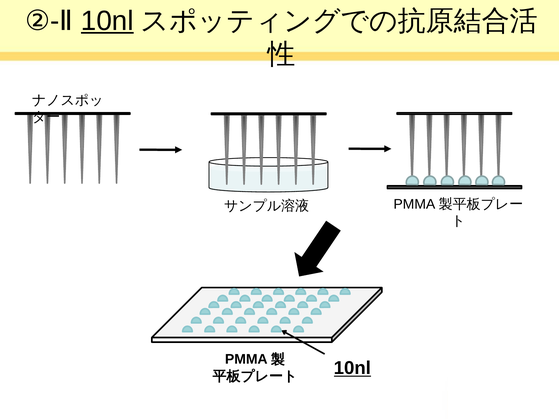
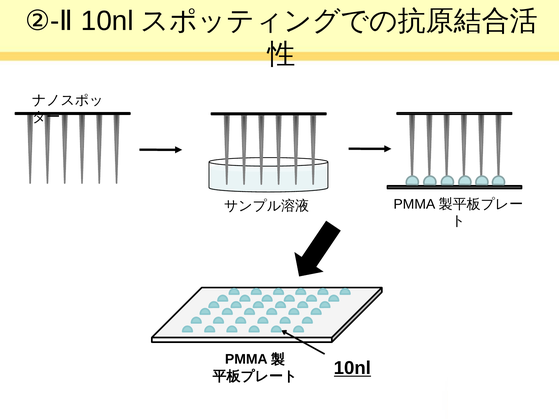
10nl underline: present -> none (107, 21)
